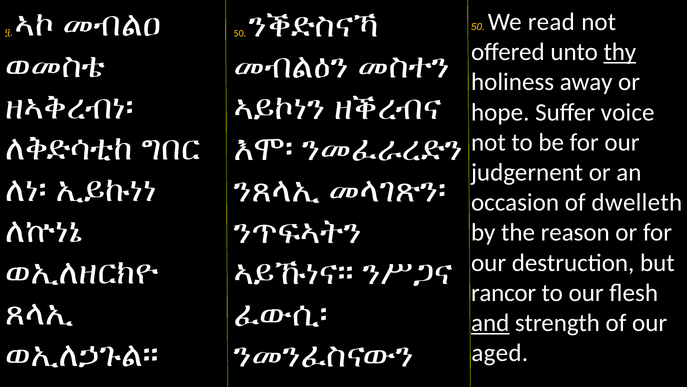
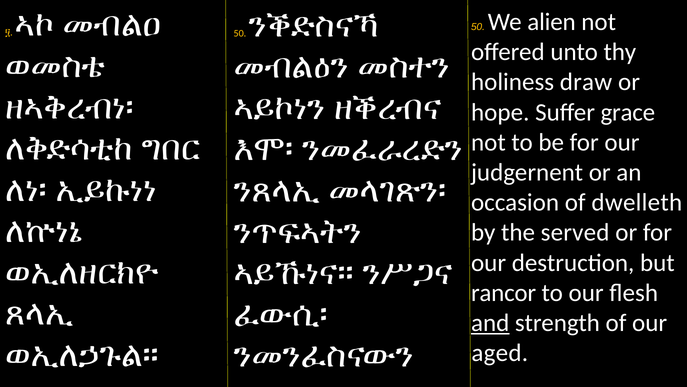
read: read -> alien (552, 22)
thy underline: present -> none (620, 52)
away: away -> draw (586, 82)
voice: voice -> grace (628, 112)
reason: reason -> served (575, 232)
